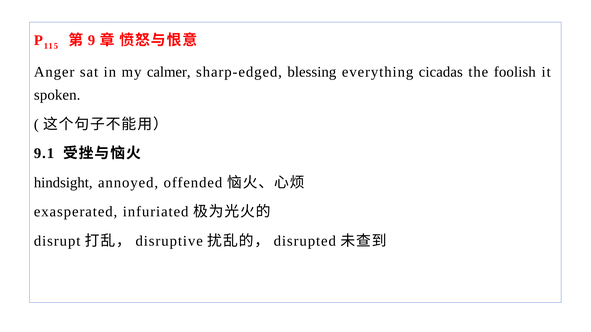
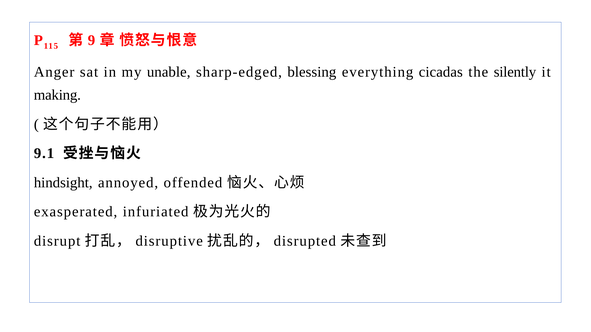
calmer: calmer -> unable (169, 72)
foolish: foolish -> silently (515, 72)
spoken: spoken -> making (57, 95)
